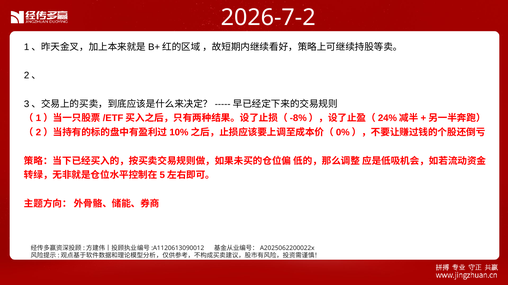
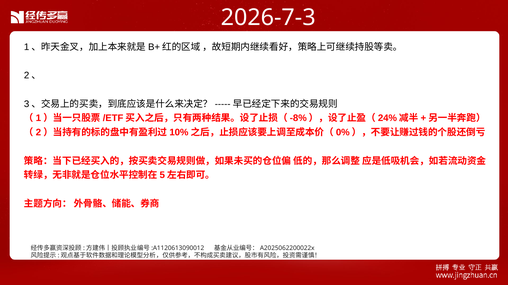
2026-7-2: 2026-7-2 -> 2026-7-3 (268, 17)
